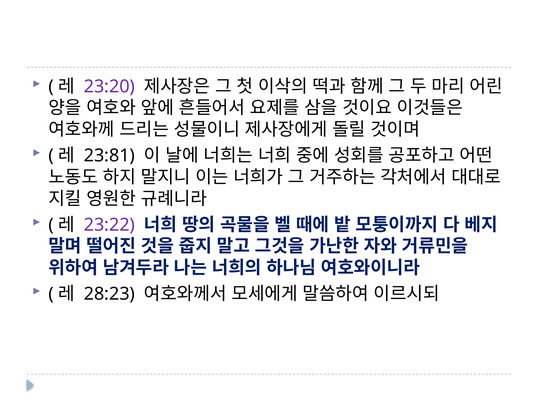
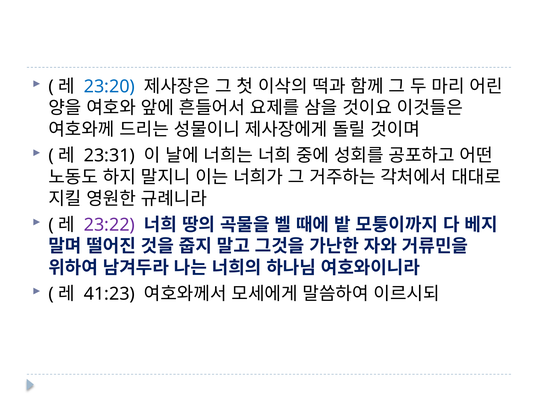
23:20 colour: purple -> blue (109, 86)
23:81: 23:81 -> 23:31 (109, 155)
28:23: 28:23 -> 41:23 (109, 294)
